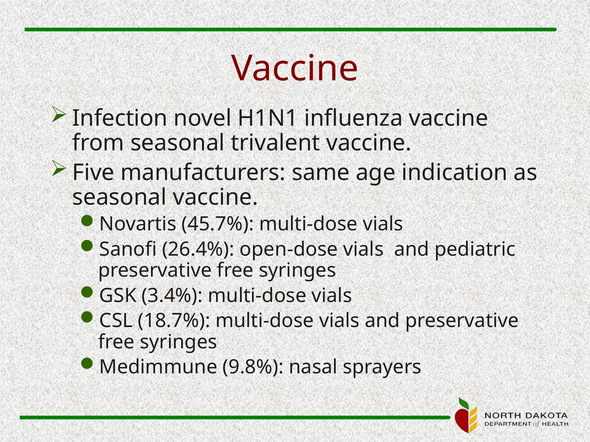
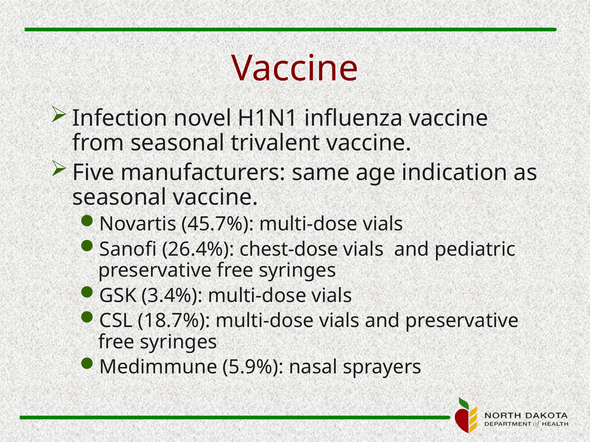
open-dose: open-dose -> chest-dose (289, 250)
9.8%: 9.8% -> 5.9% (253, 367)
